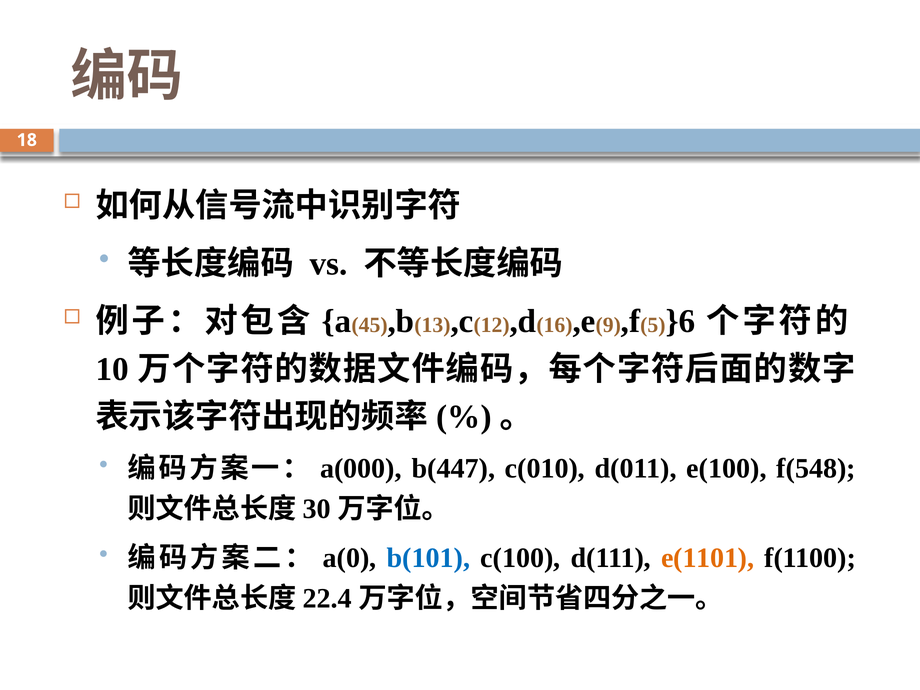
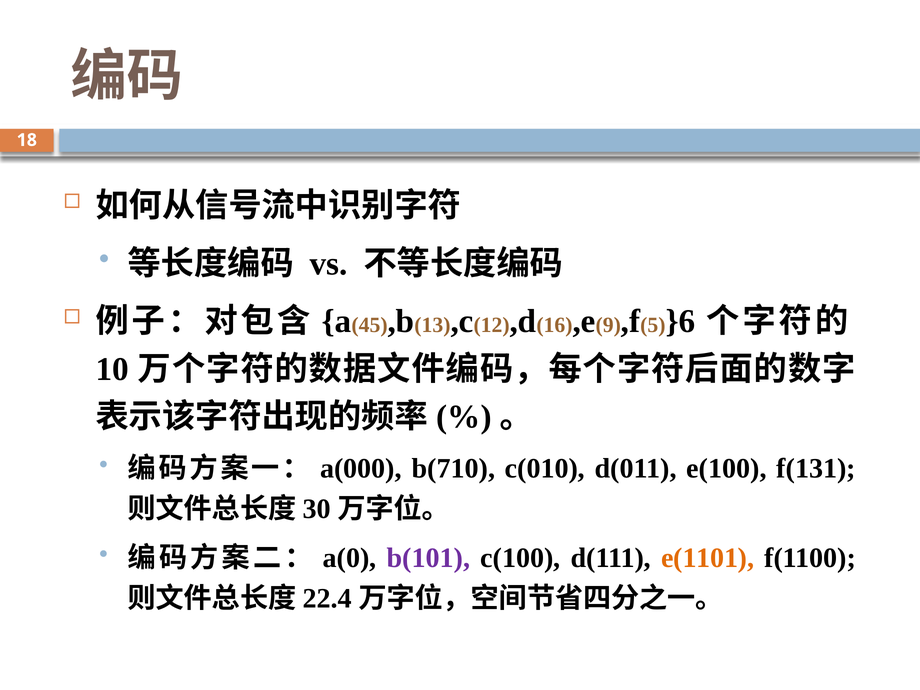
b(447: b(447 -> b(710 (453, 469)
f(548: f(548 -> f(131 (816, 469)
b(101 colour: blue -> purple (428, 558)
